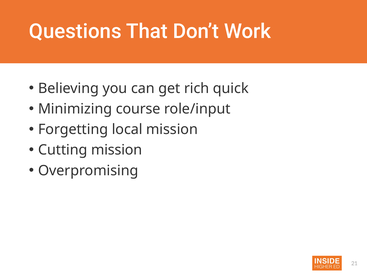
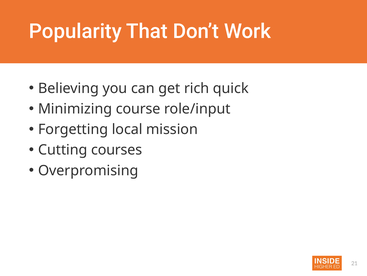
Questions: Questions -> Popularity (75, 31)
Cutting mission: mission -> courses (117, 150)
